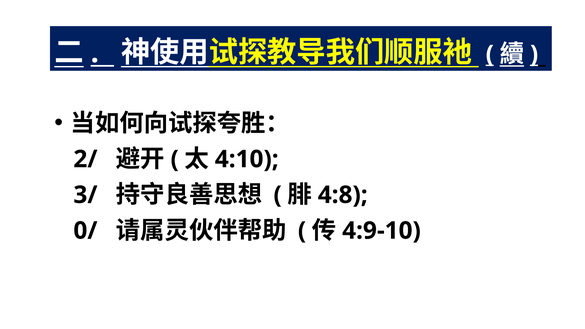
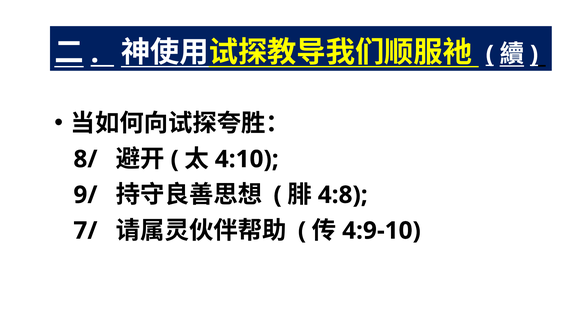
2/: 2/ -> 8/ (85, 159)
3/: 3/ -> 9/ (85, 195)
0/: 0/ -> 7/ (85, 231)
